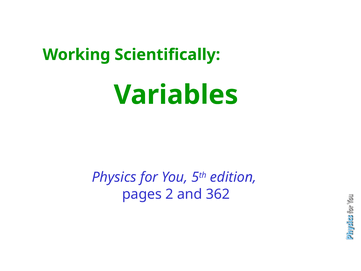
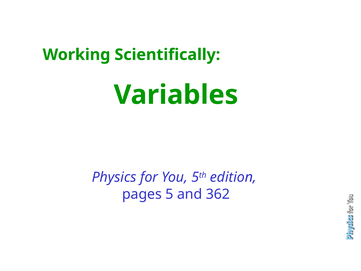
2: 2 -> 5 (169, 194)
